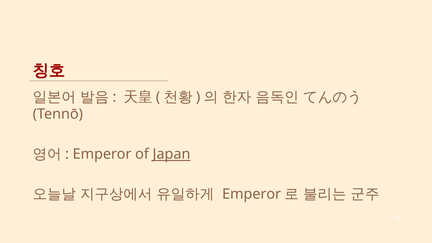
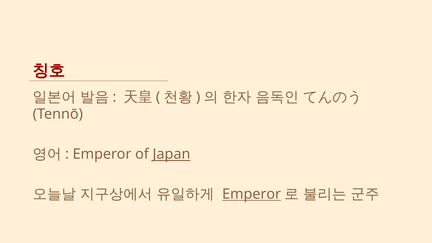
Emperor underline: none -> present (252, 194)
